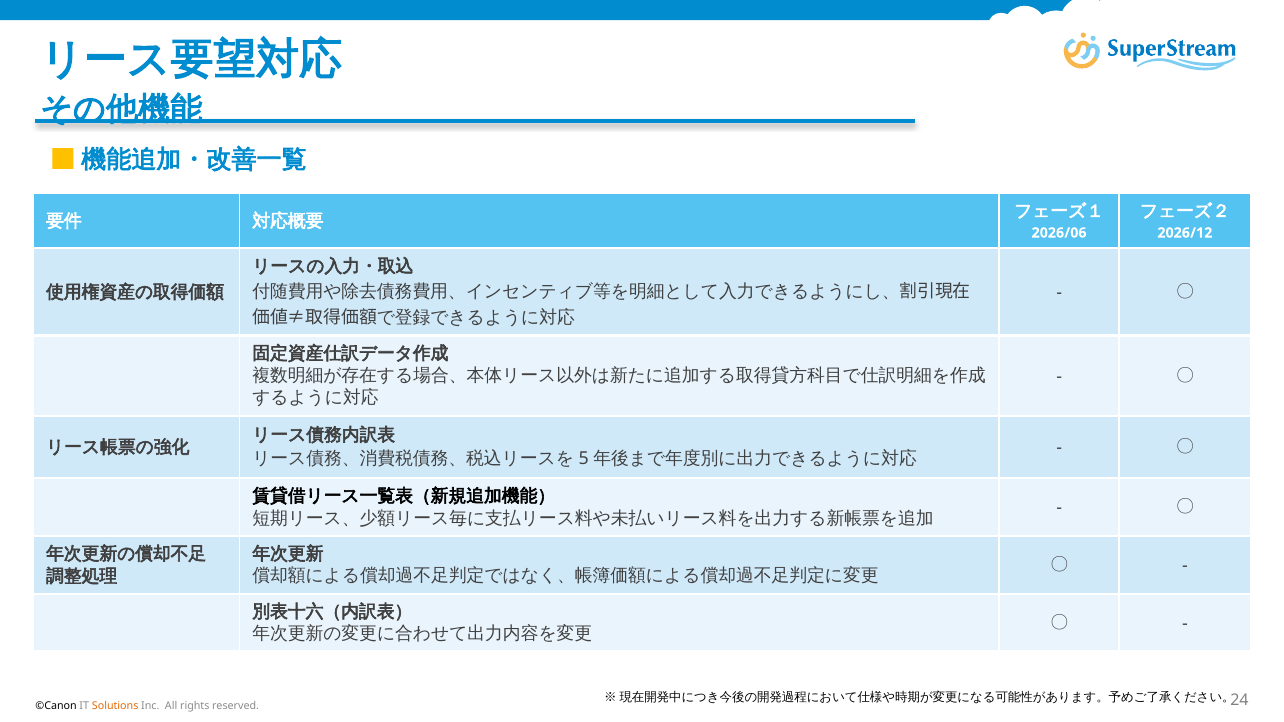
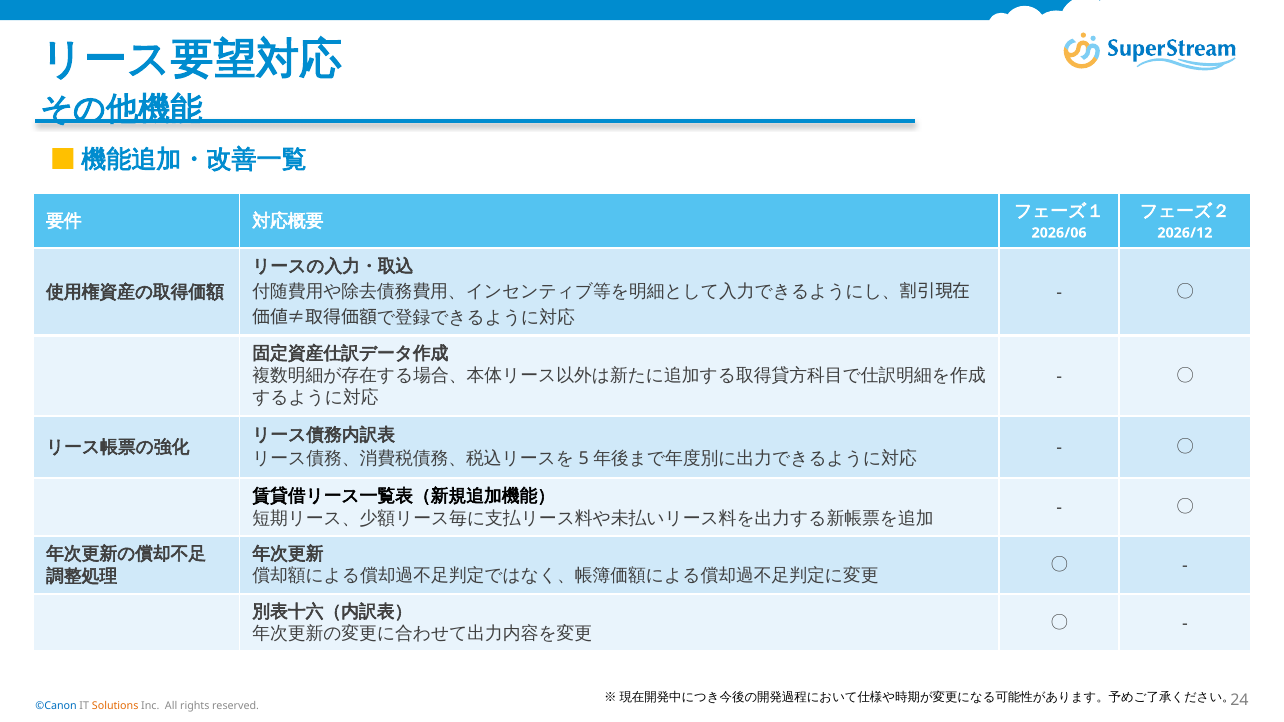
©Canon colour: black -> blue (56, 706)
